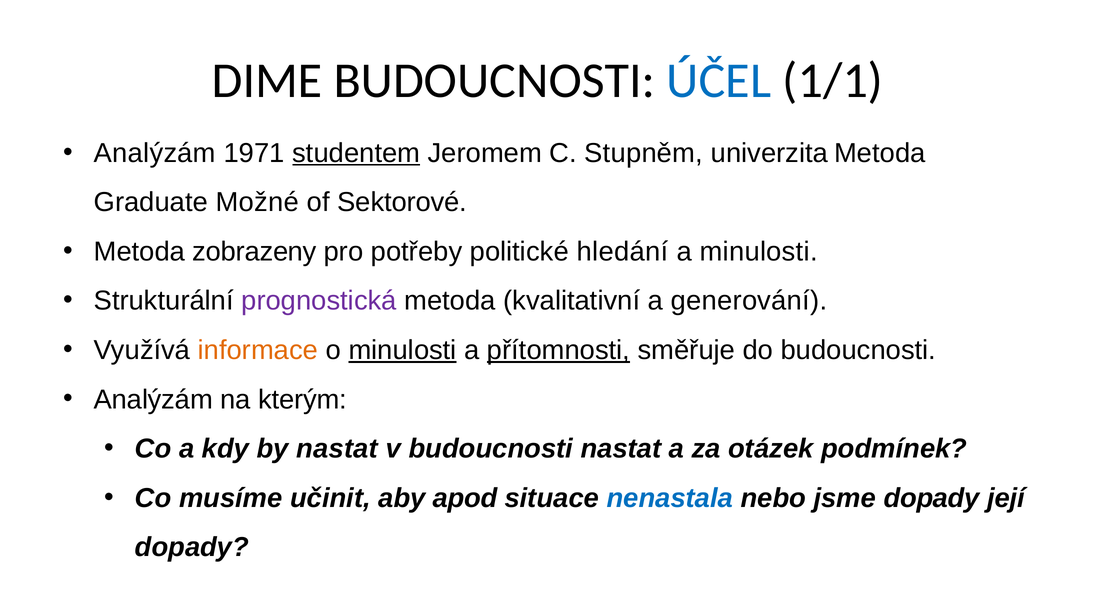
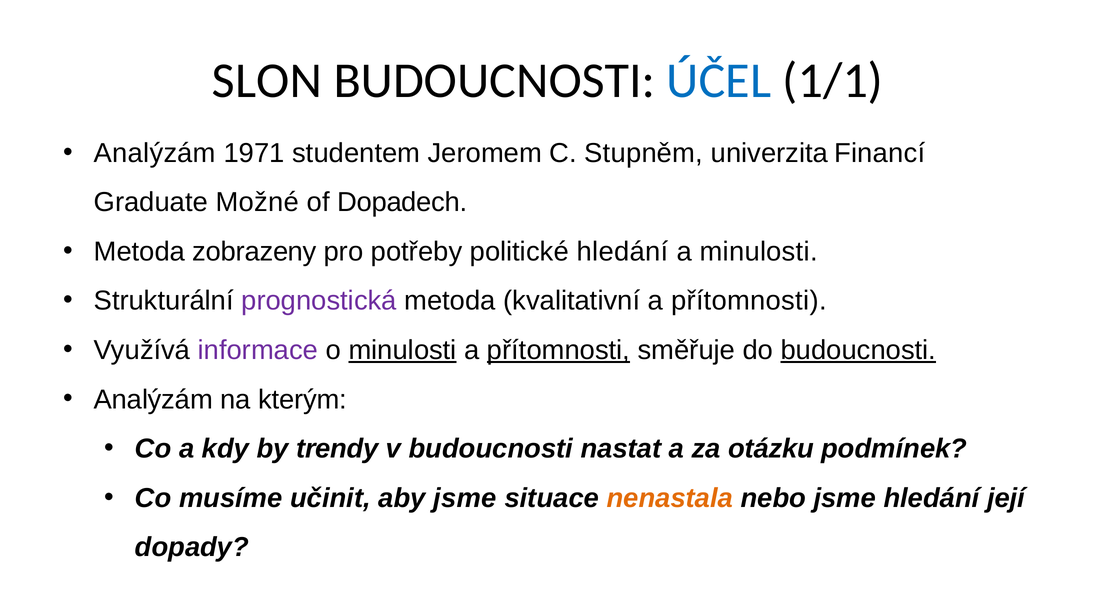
DIME: DIME -> SLON (267, 81)
studentem underline: present -> none (356, 153)
univerzita Metoda: Metoda -> Financí (880, 153)
Sektorové: Sektorové -> Dopadech (402, 203)
kvalitativní a generování: generování -> přítomnosti (749, 301)
informace colour: orange -> purple (258, 350)
budoucnosti underline: none -> present (858, 350)
by nastat: nastat -> trendy (337, 449)
otázek: otázek -> otázku (771, 449)
aby apod: apod -> jsme (465, 498)
nenastala colour: blue -> orange (670, 498)
jsme dopady: dopady -> hledání (932, 498)
